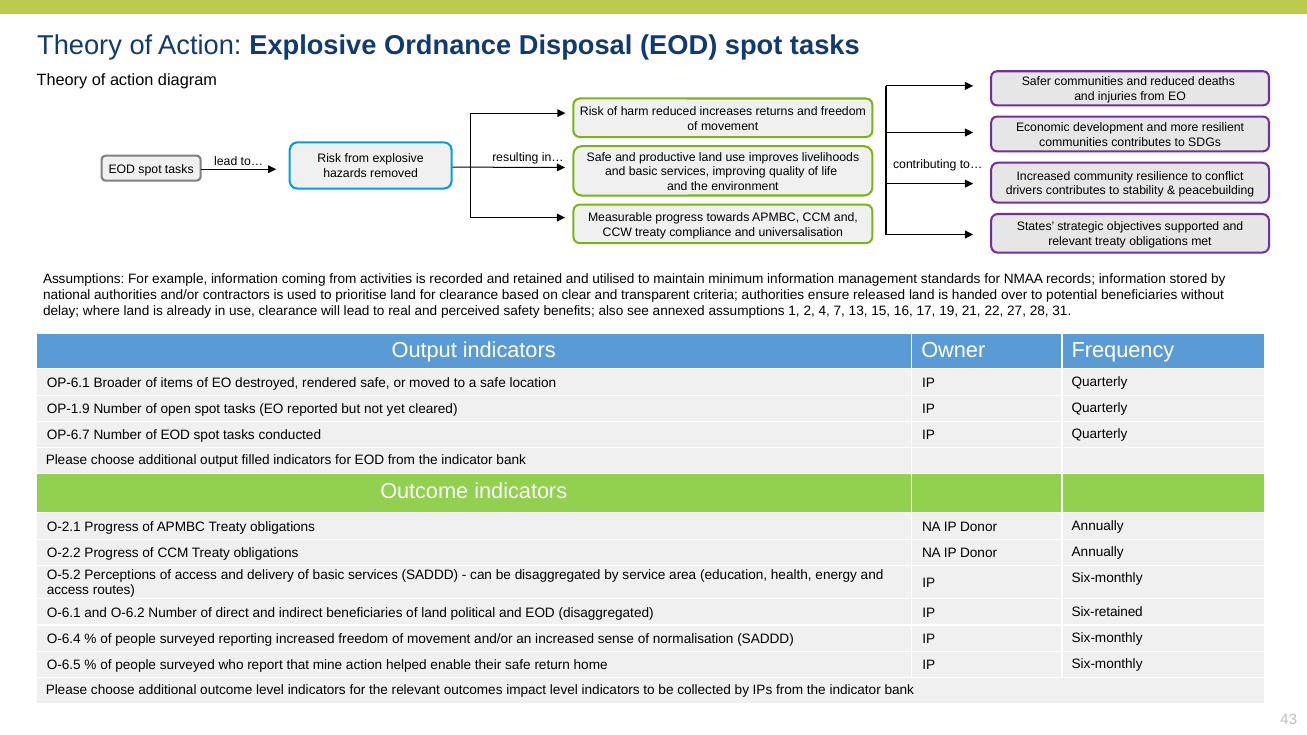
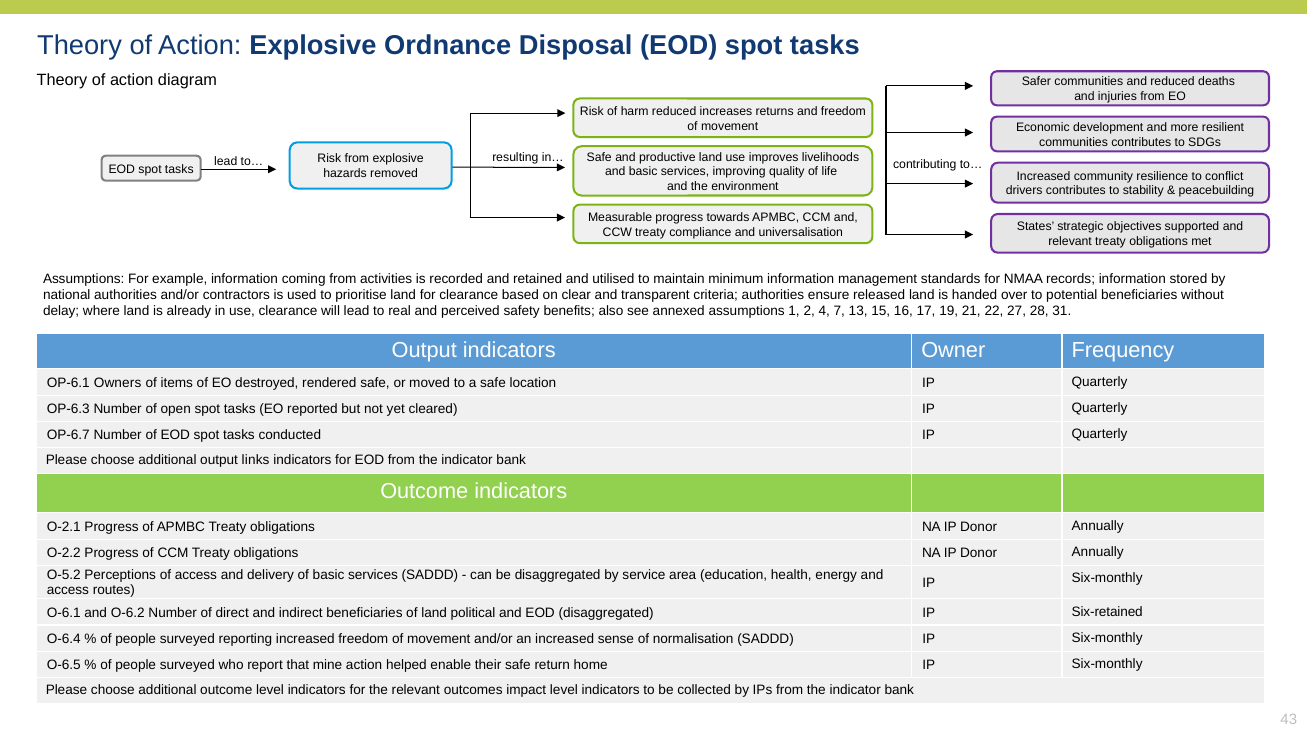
Broader: Broader -> Owners (118, 383)
OP-1.9: OP-1.9 -> OP-6.3 (68, 409)
filled: filled -> links (256, 460)
